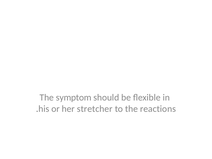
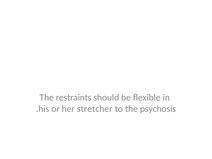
symptom: symptom -> restraints (74, 97)
reactions: reactions -> psychosis (158, 109)
